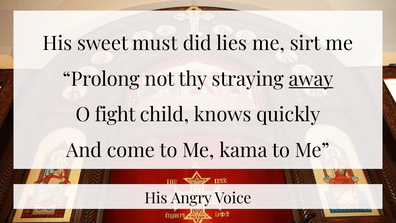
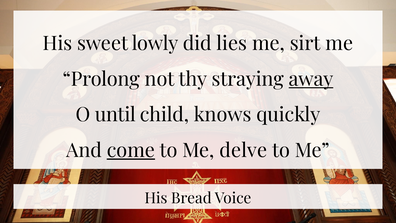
must: must -> lowly (155, 44)
fight: fight -> until (115, 115)
come underline: none -> present (131, 150)
kama: kama -> delve (243, 150)
Angry: Angry -> Bread (191, 198)
